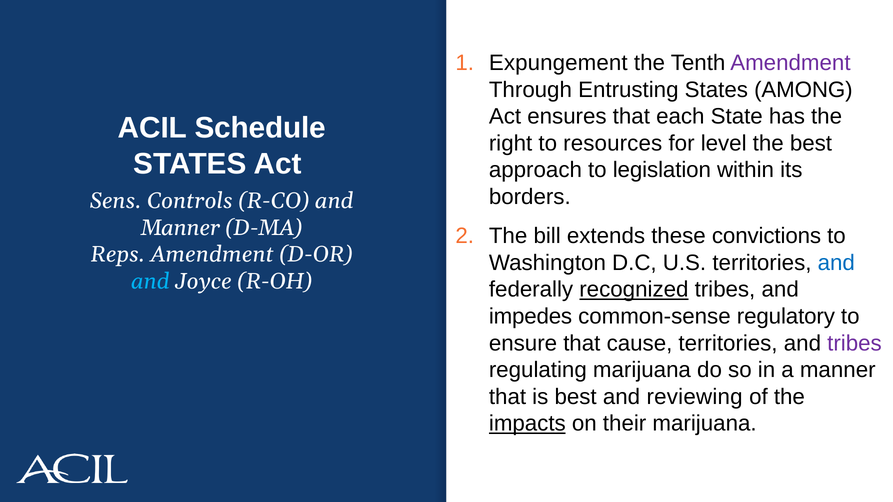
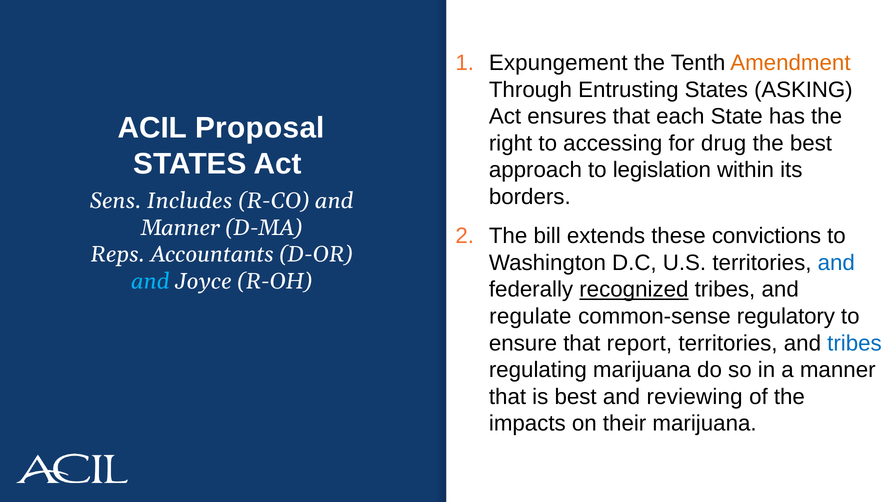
Amendment colour: purple -> orange (790, 63)
AMONG: AMONG -> ASKING (803, 90)
Schedule: Schedule -> Proposal (260, 128)
resources: resources -> accessing (613, 143)
level: level -> drug (724, 143)
Controls: Controls -> Includes (190, 201)
Reps Amendment: Amendment -> Accountants (212, 255)
impedes: impedes -> regulate (530, 317)
cause: cause -> report (639, 343)
tribes colour: purple -> blue (854, 343)
impacts underline: present -> none (527, 424)
